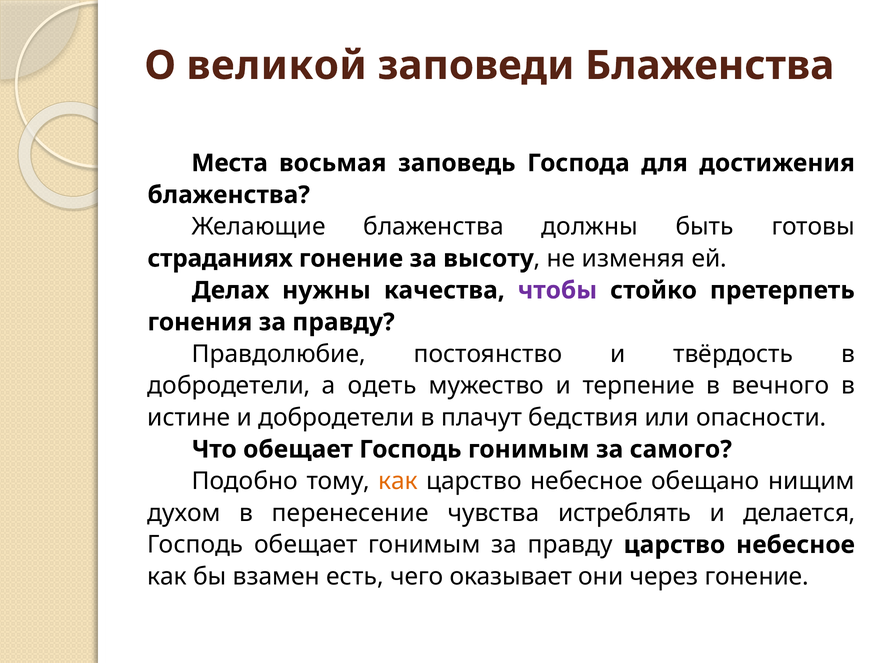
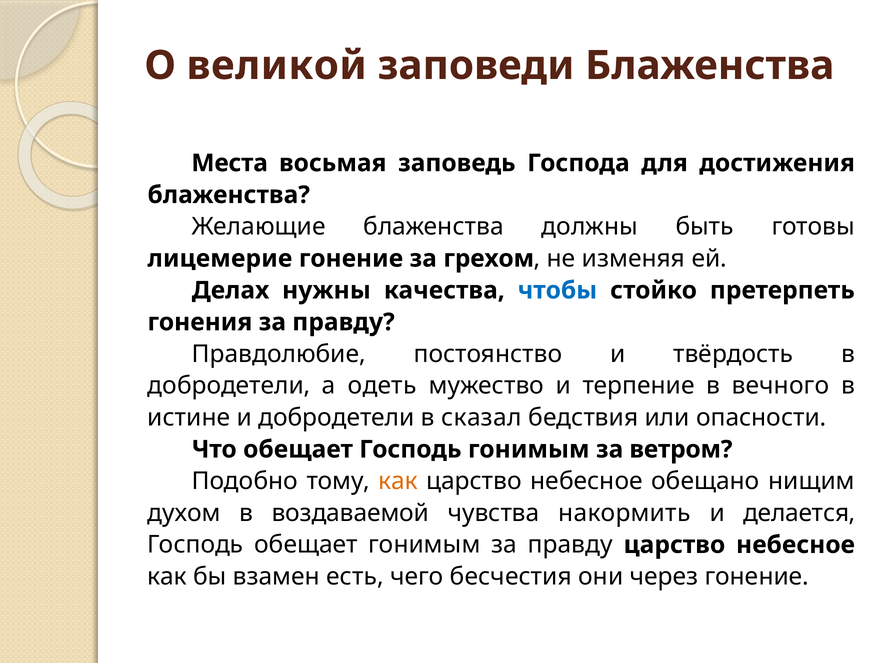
страданиях: страданиях -> лицемерие (220, 259)
высоту: высоту -> грехом (489, 259)
чтобы colour: purple -> blue (557, 290)
плачут: плачут -> сказал (481, 418)
самого: самого -> ветром (681, 449)
перенесение: перенесение -> воздаваемой (350, 513)
истреблять: истреблять -> накормить (624, 513)
оказывает: оказывает -> бесчестия (511, 577)
